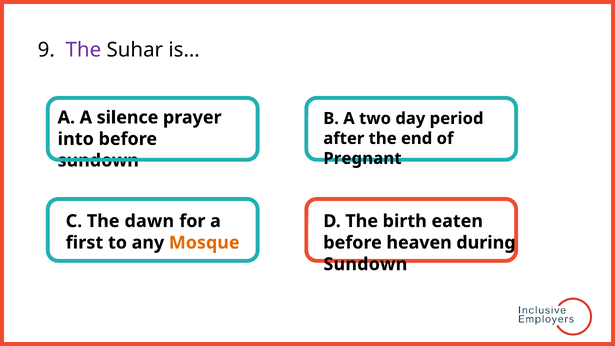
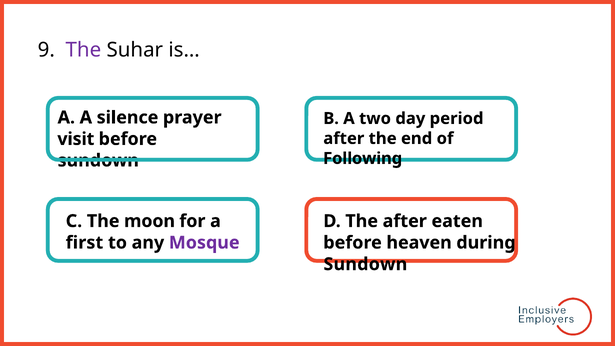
into: into -> visit (76, 139)
Pregnant: Pregnant -> Following (363, 158)
dawn: dawn -> moon (150, 221)
The birth: birth -> after (405, 221)
Mosque colour: orange -> purple (204, 243)
